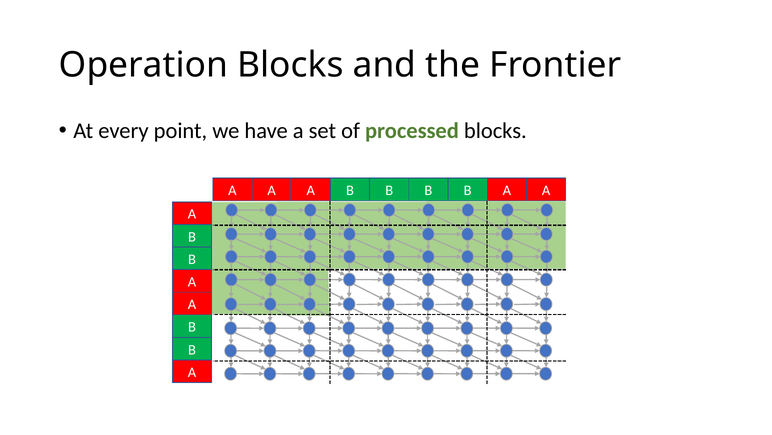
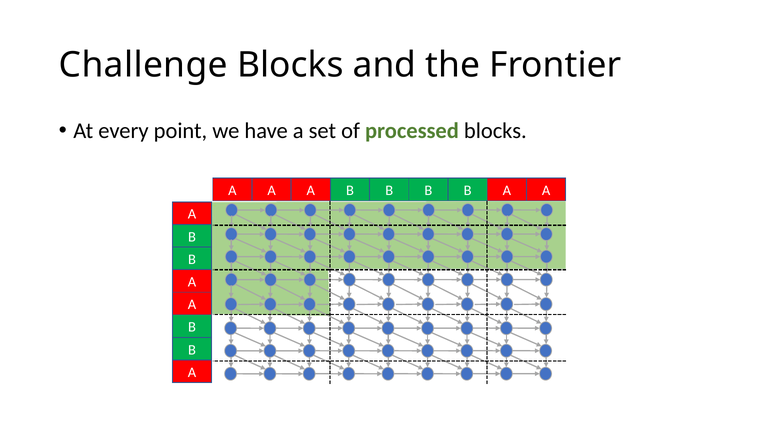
Operation: Operation -> Challenge (143, 65)
